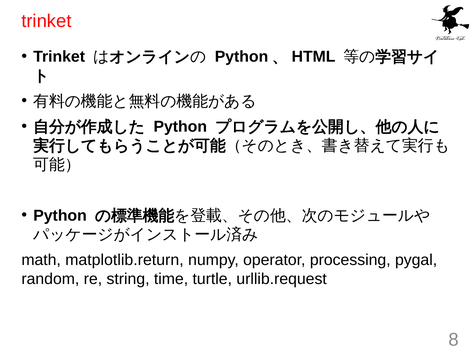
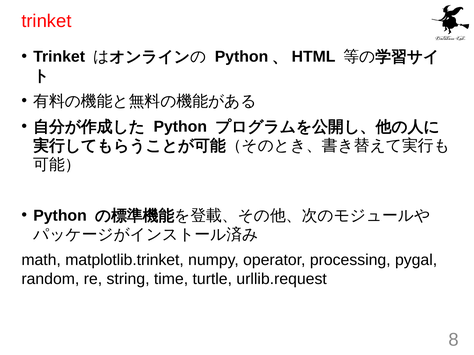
matplotlib.return: matplotlib.return -> matplotlib.trinket (125, 260)
